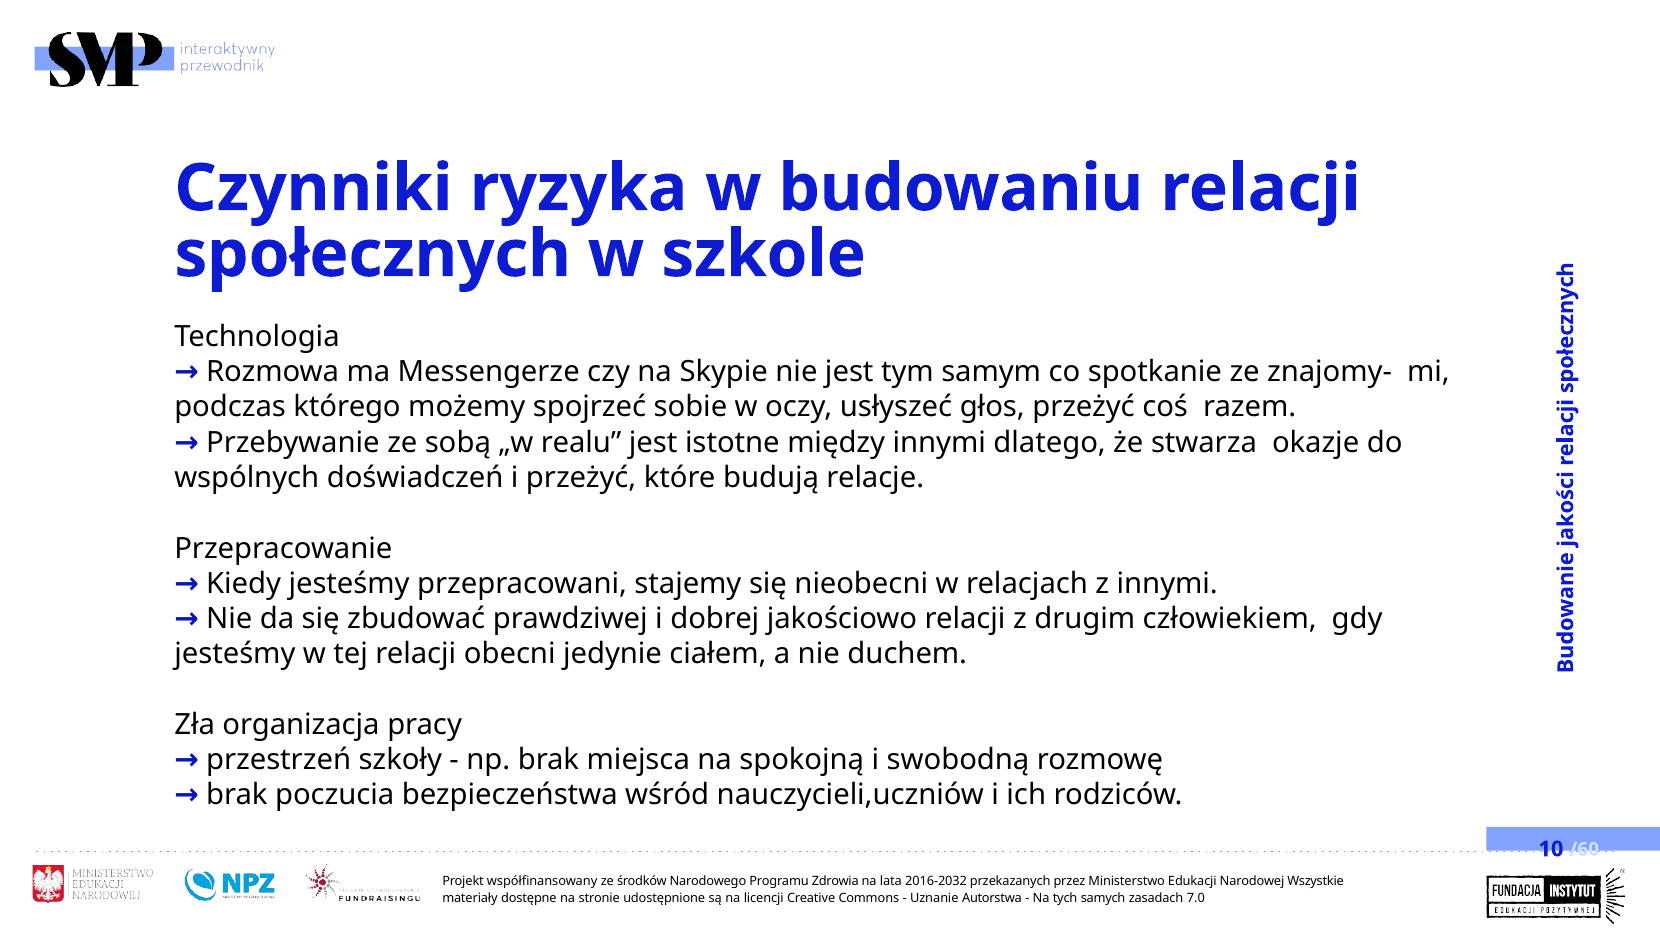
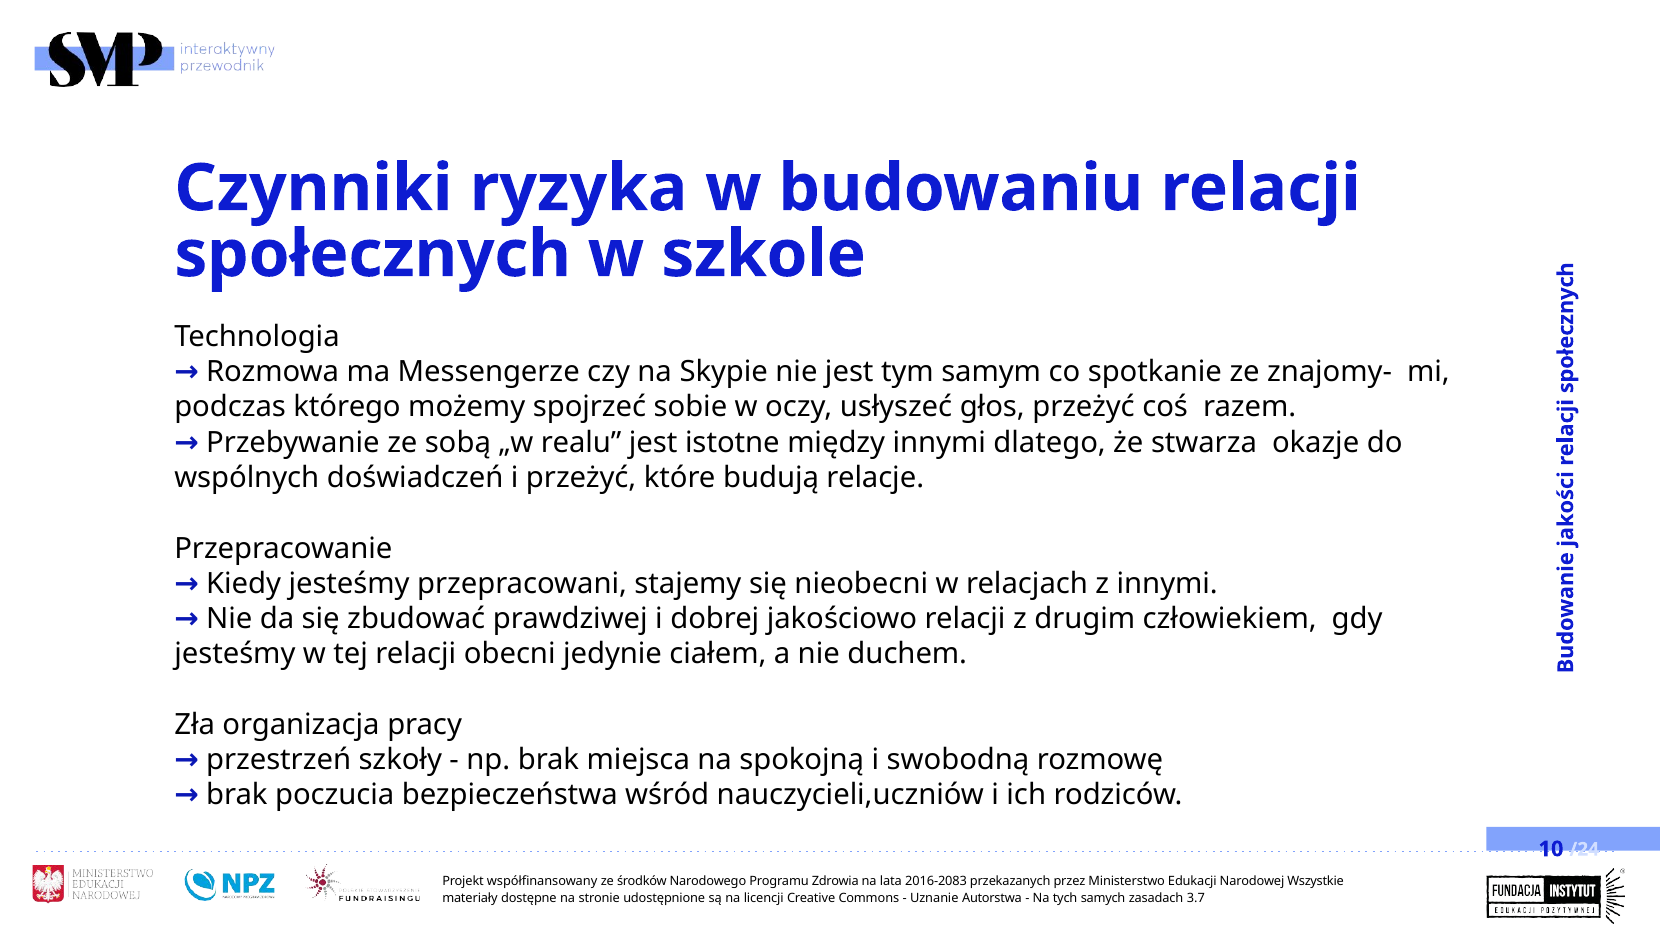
/60: /60 -> /24 (1584, 849)
2016-2032: 2016-2032 -> 2016-2083 (936, 881)
7.0: 7.0 -> 3.7 (1196, 897)
